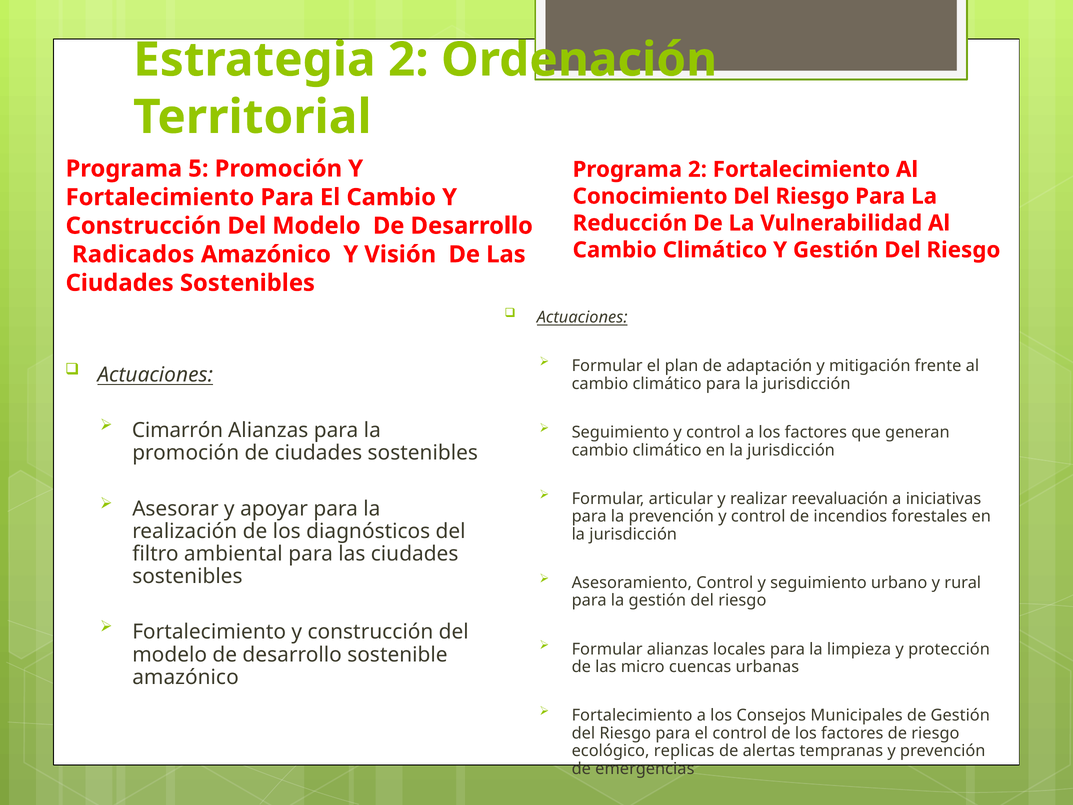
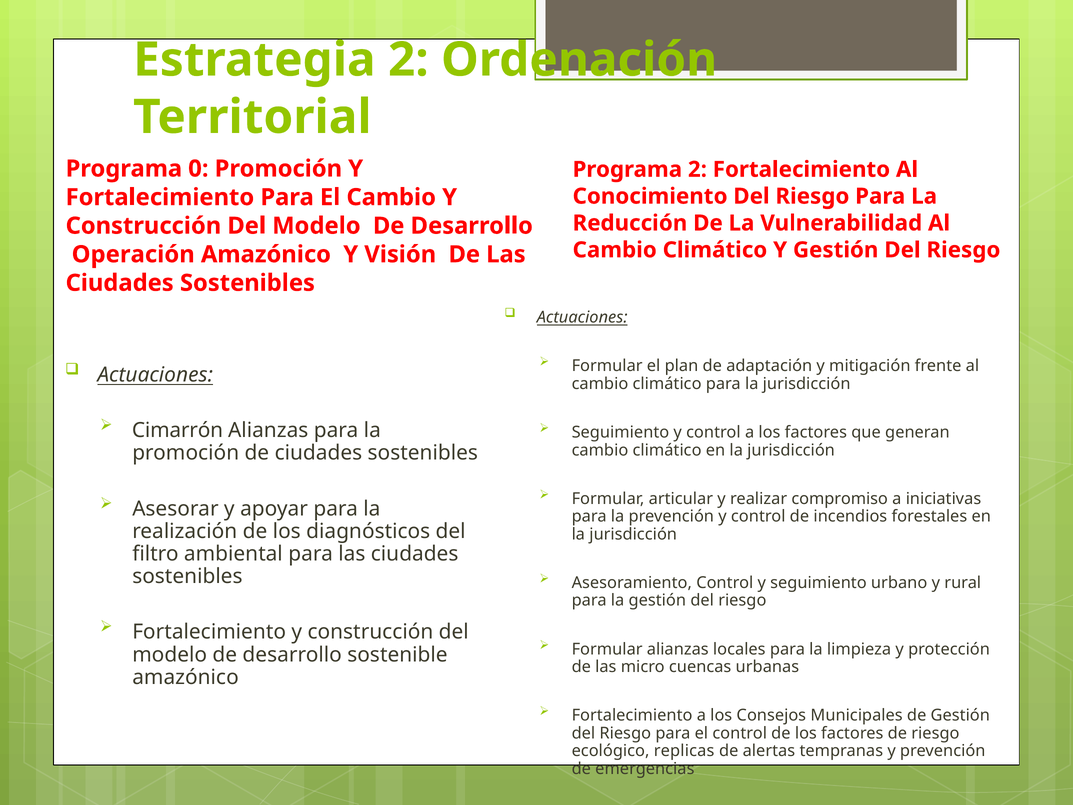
5: 5 -> 0 (198, 169)
Radicados: Radicados -> Operación (133, 254)
reevaluación: reevaluación -> compromiso (840, 499)
